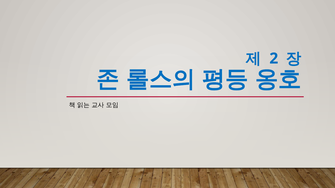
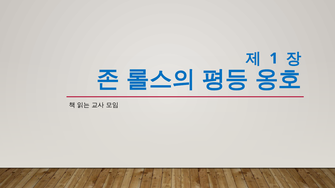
2: 2 -> 1 (274, 59)
